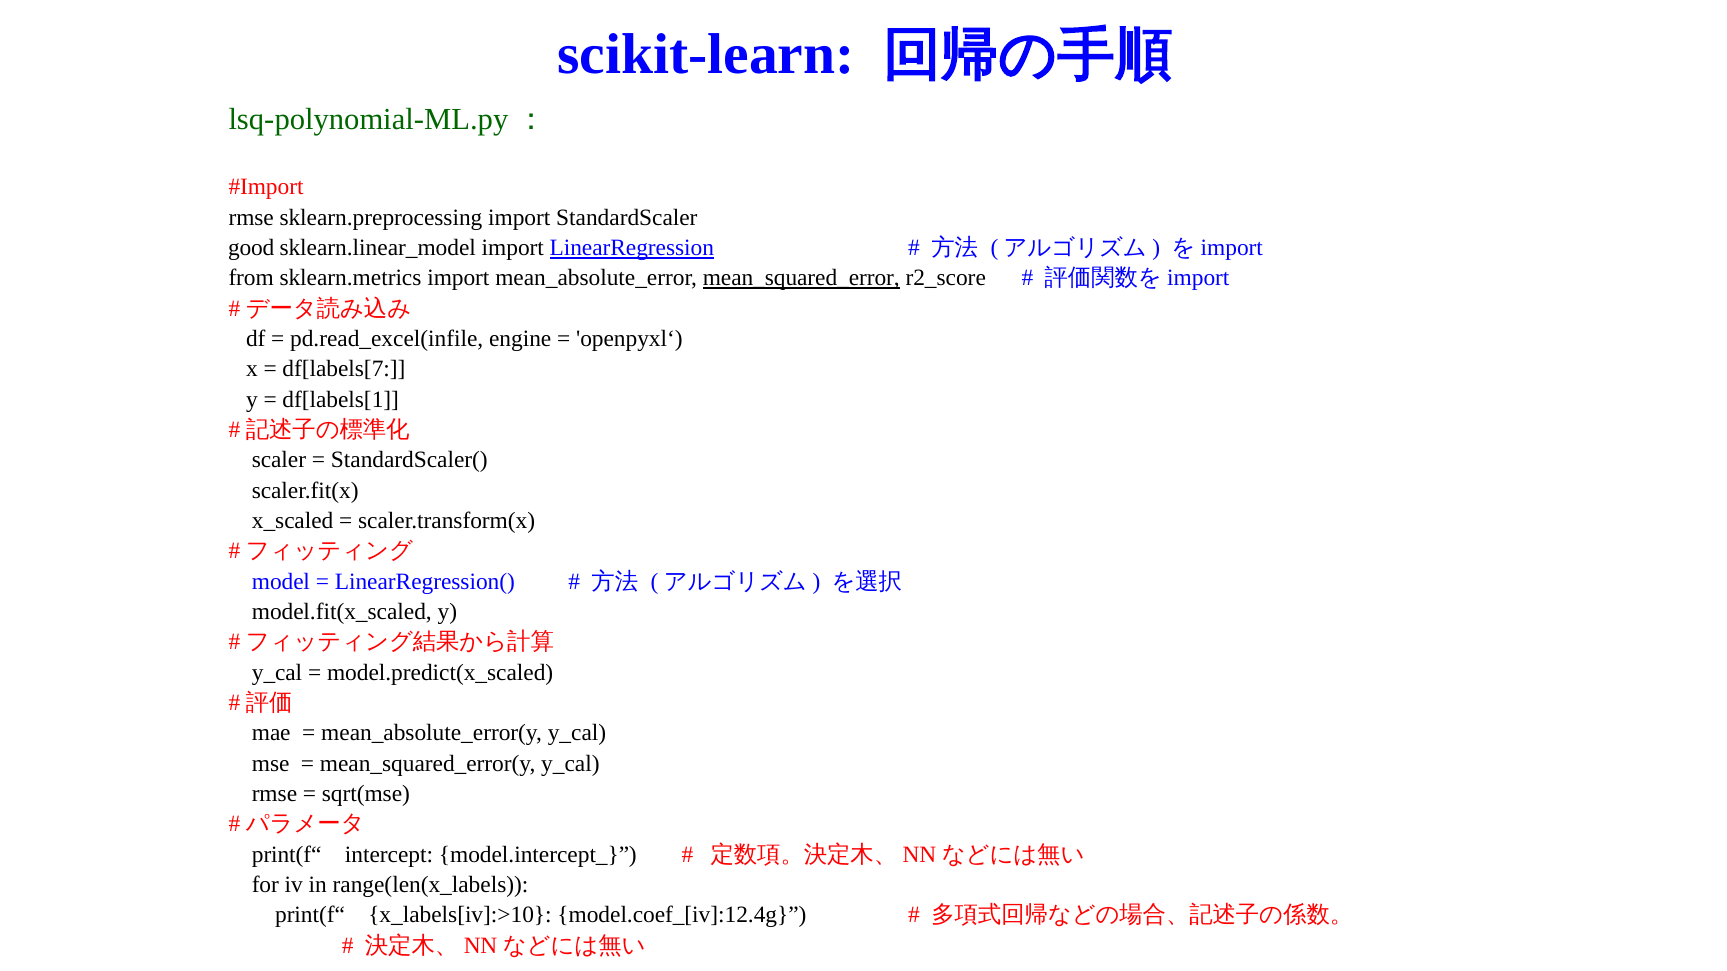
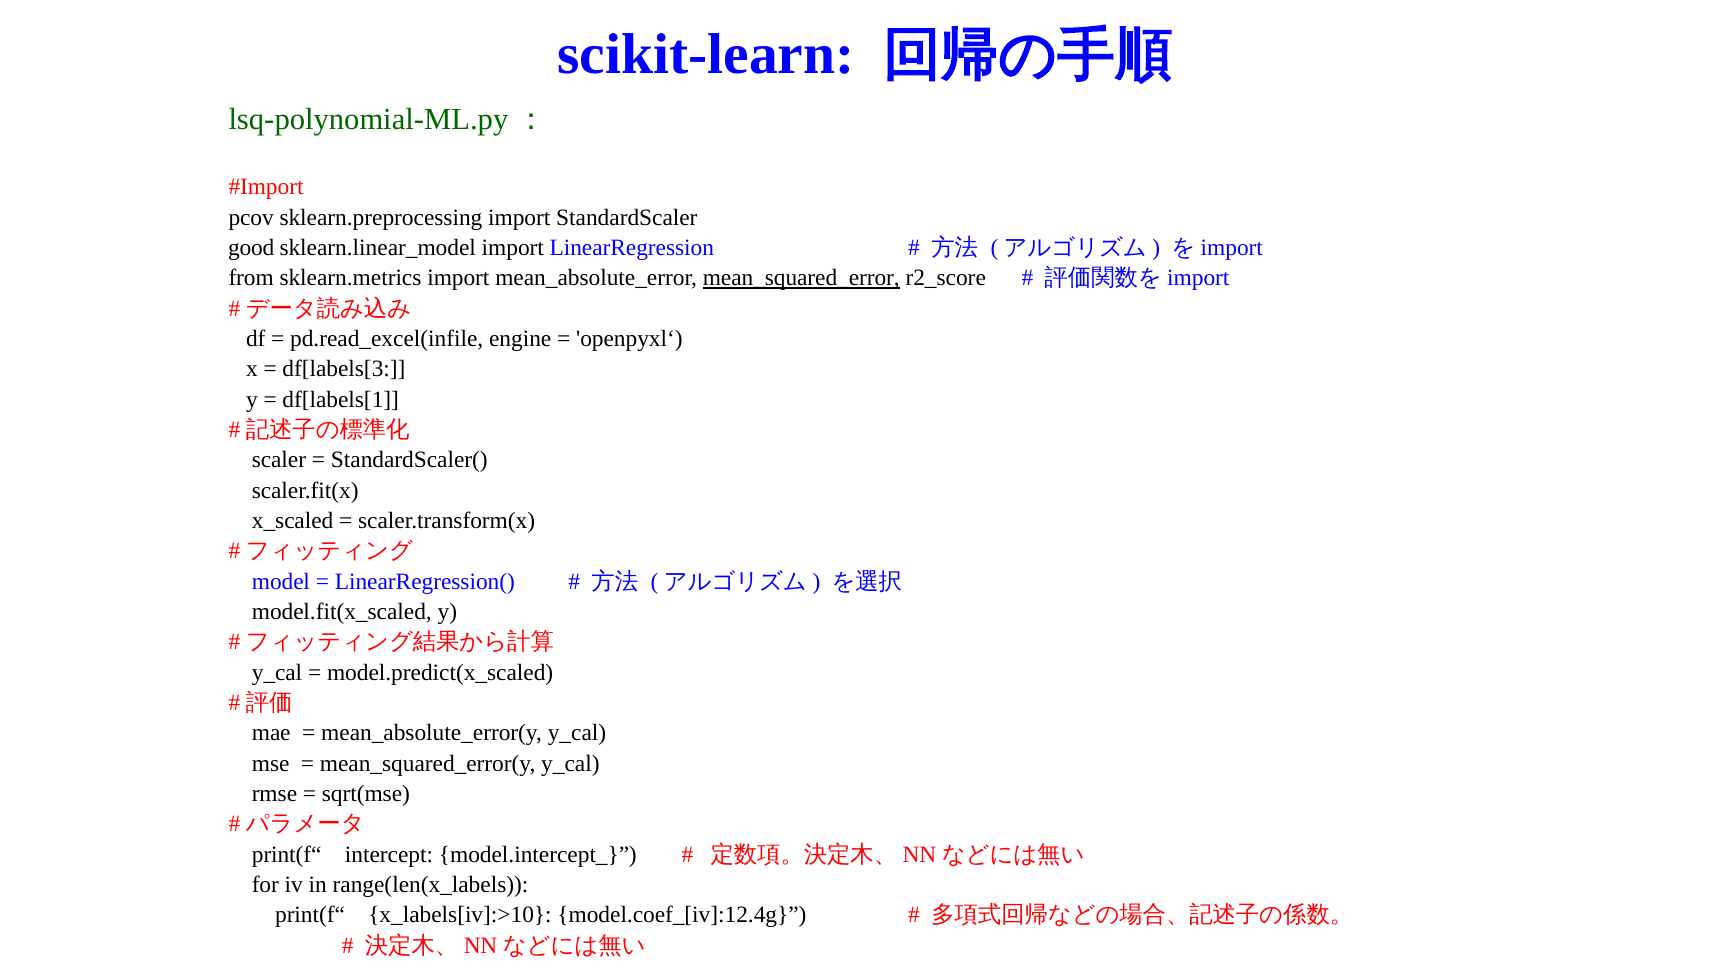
rmse: rmse -> pcov (251, 218)
LinearRegression underline: present -> none (632, 248)
df[labels[7: df[labels[7 -> df[labels[3 (344, 369)
